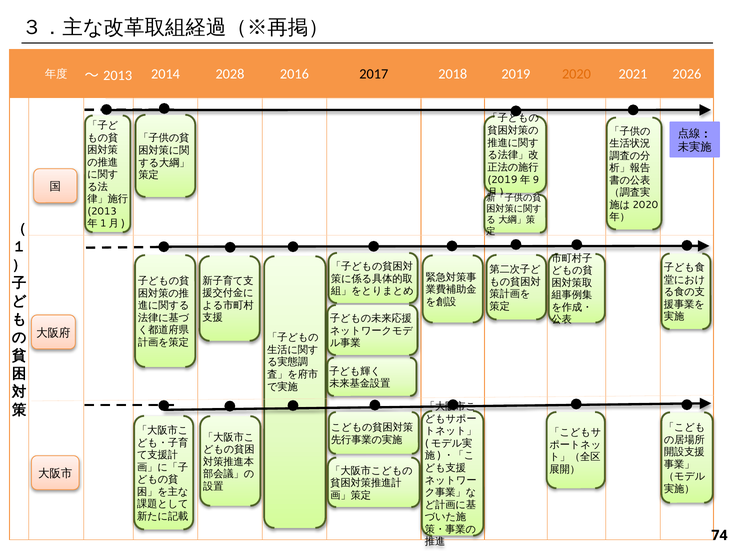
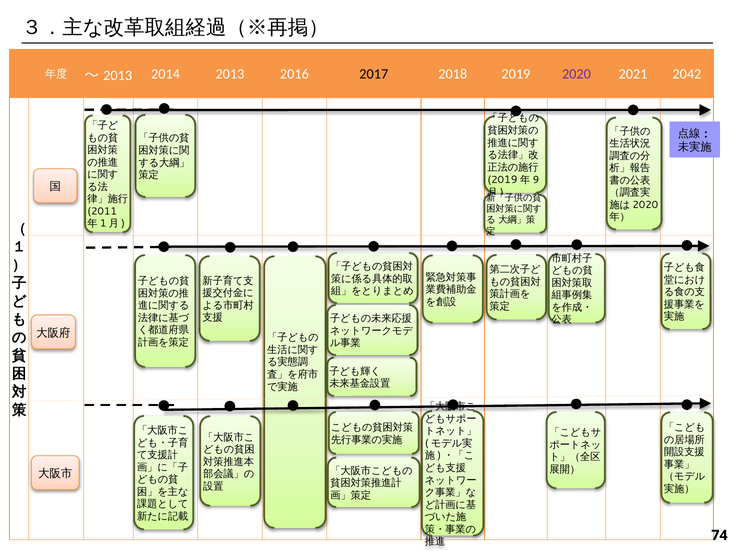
2014 2028: 2028 -> 2013 (230, 74)
2020 colour: orange -> purple (576, 74)
2026: 2026 -> 2042 (687, 74)
2013: 2013 -> 2011 (102, 211)
